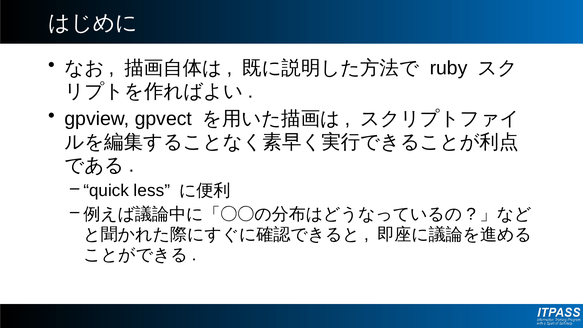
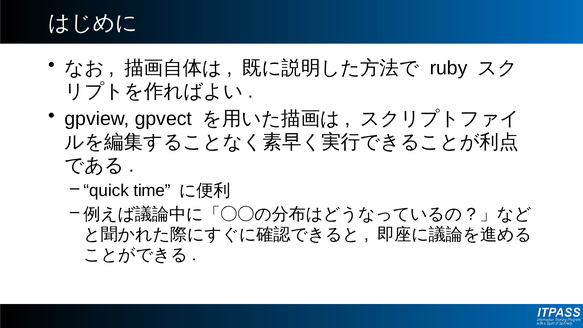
less: less -> time (152, 190)
